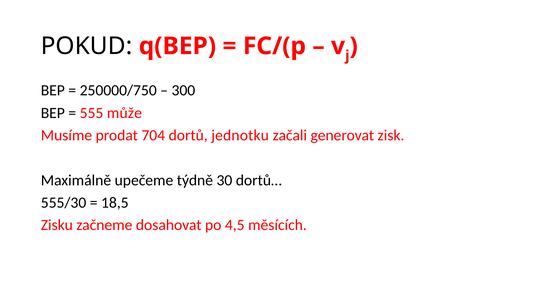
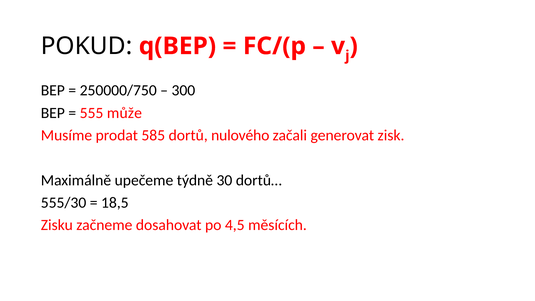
704: 704 -> 585 (153, 135)
jednotku: jednotku -> nulového (240, 135)
